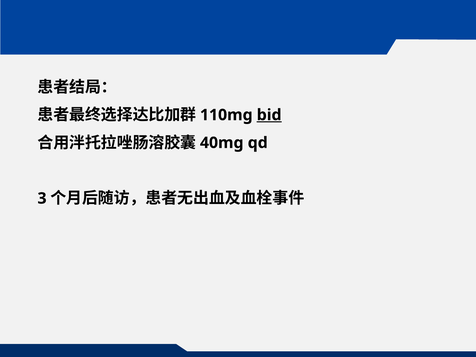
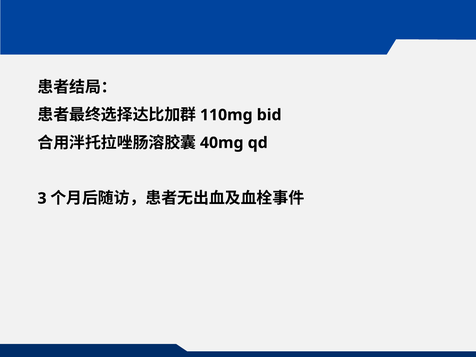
bid underline: present -> none (269, 115)
